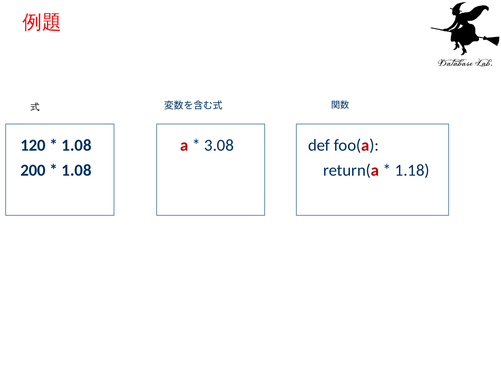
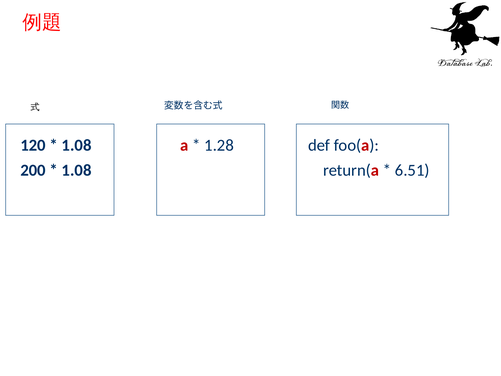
3.08: 3.08 -> 1.28 (219, 145)
1.18: 1.18 -> 6.51 (412, 170)
